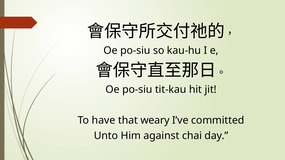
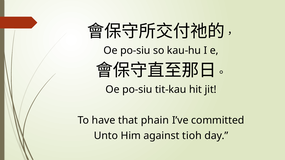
weary: weary -> phain (155, 121)
chai: chai -> tioh (192, 136)
